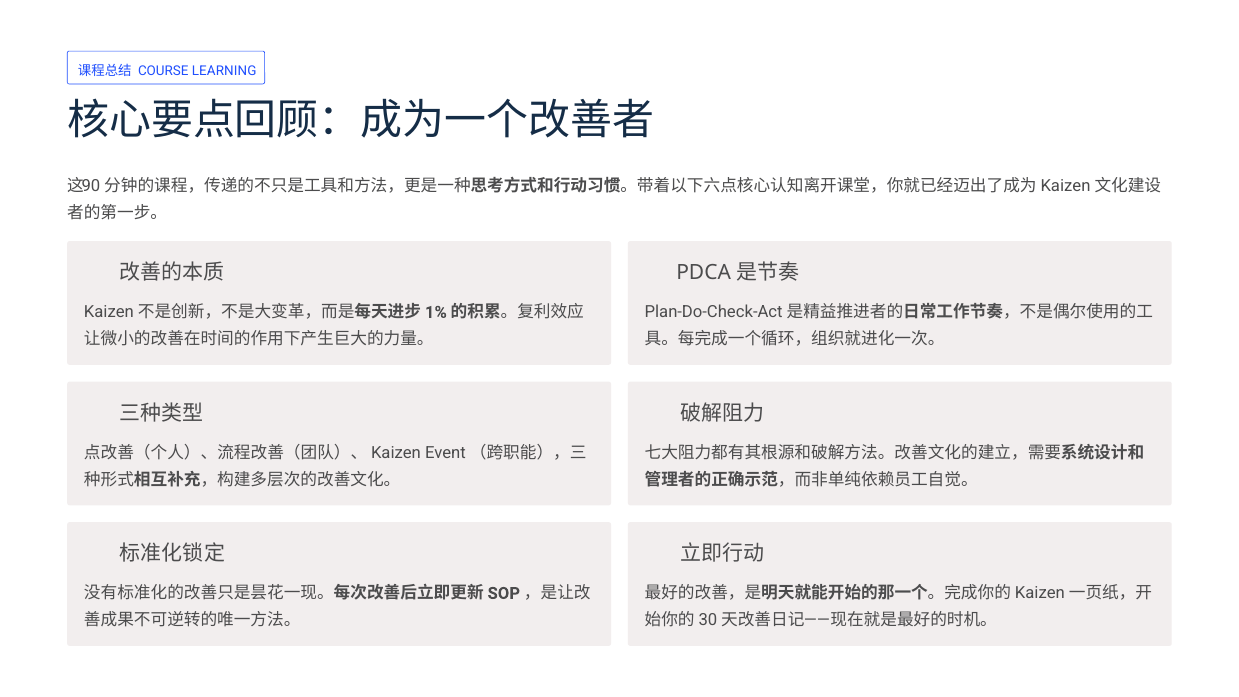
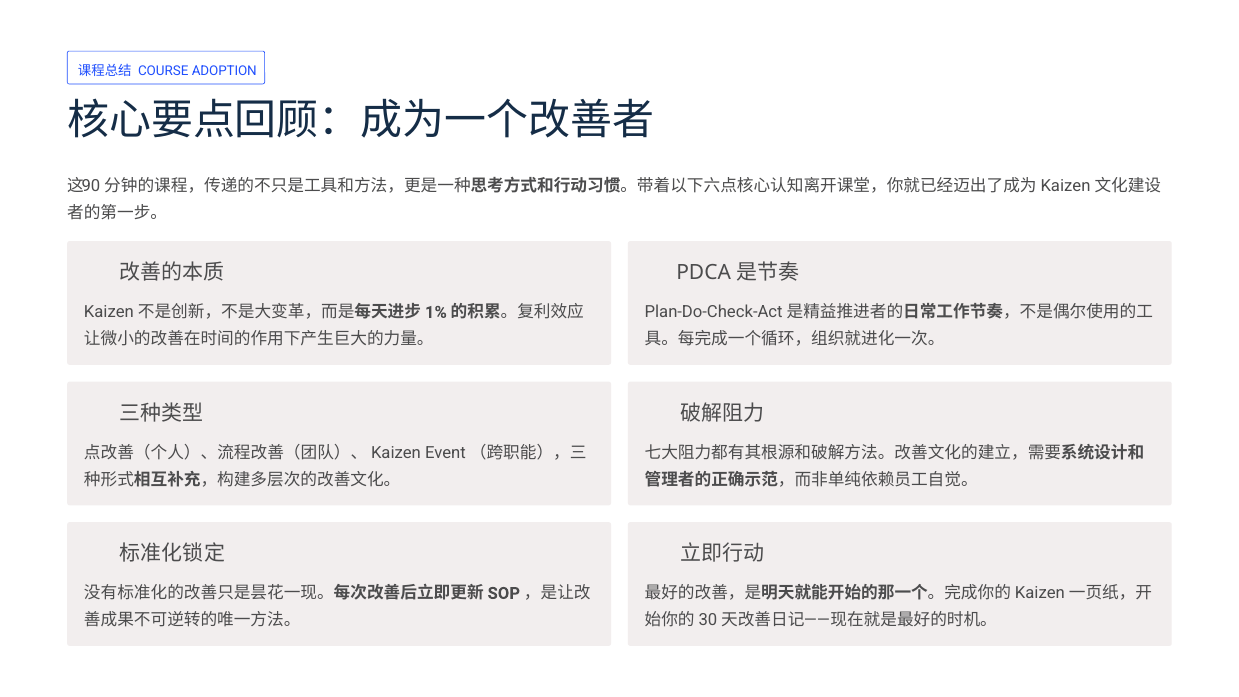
LEARNING: LEARNING -> ADOPTION (224, 71)
